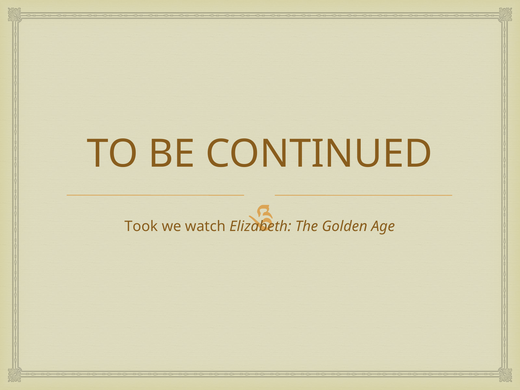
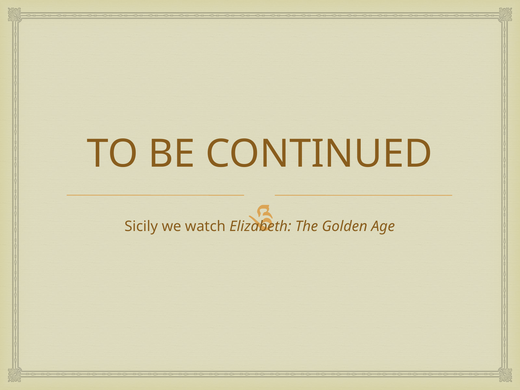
Took: Took -> Sicily (141, 227)
